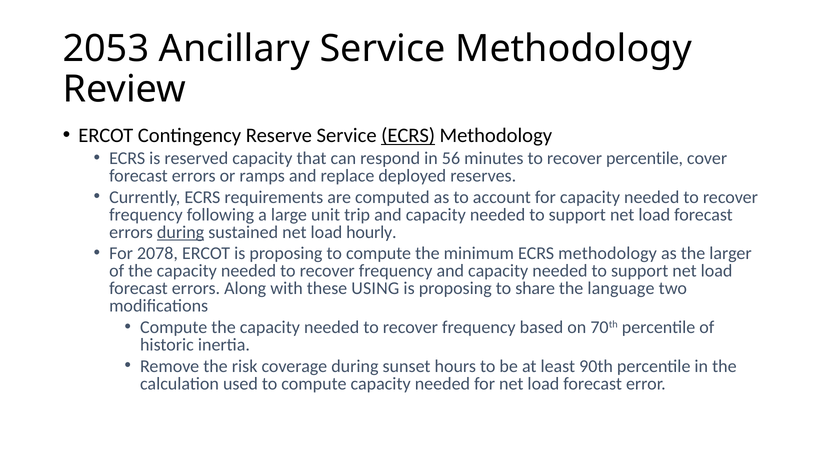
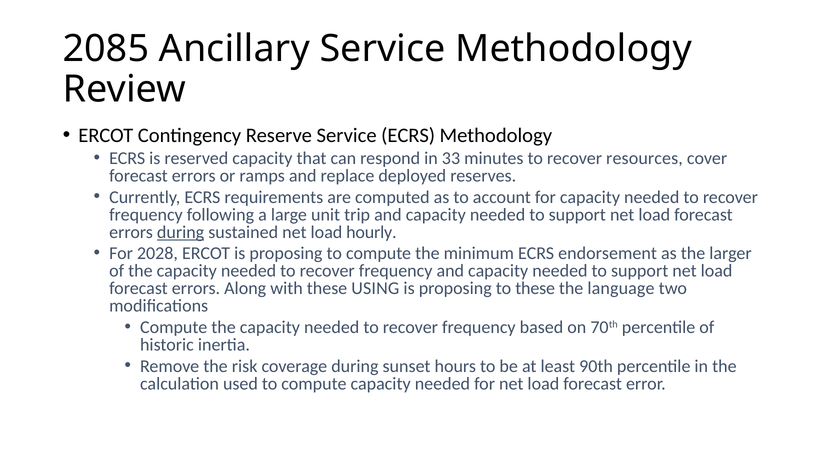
2053: 2053 -> 2085 (106, 49)
ECRS underline: present -> none (408, 136)
56: 56 -> 33 (451, 158)
recover percentile: percentile -> resources (644, 158)
2078: 2078 -> 2028 (157, 254)
minimum ECRS methodology: methodology -> endorsement (608, 254)
to share: share -> these (535, 289)
